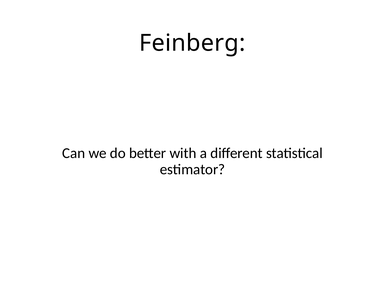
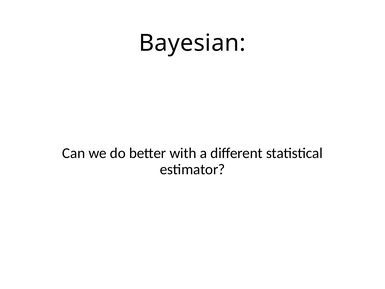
Feinberg: Feinberg -> Bayesian (192, 43)
